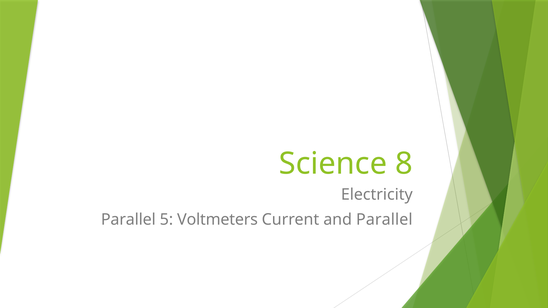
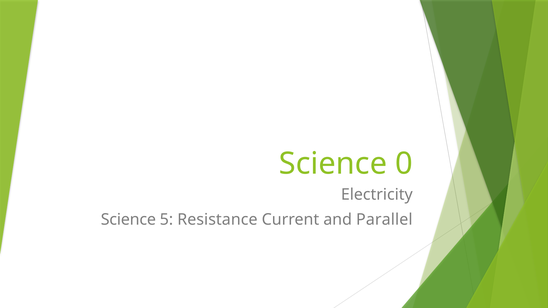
8: 8 -> 0 (404, 164)
Parallel: Parallel -> Science (128, 220)
Voltmeters: Voltmeters -> Resistance (217, 220)
